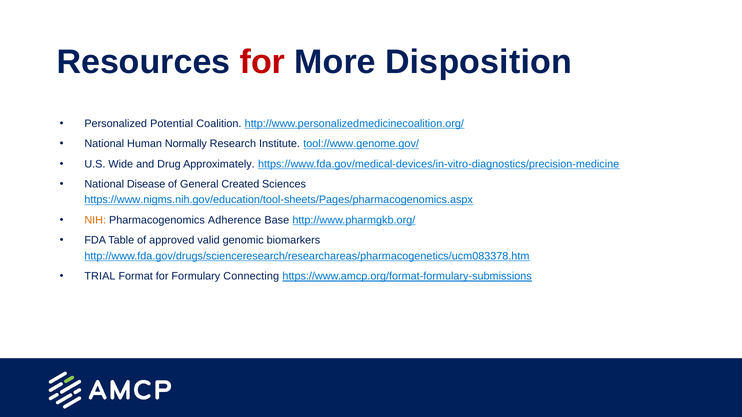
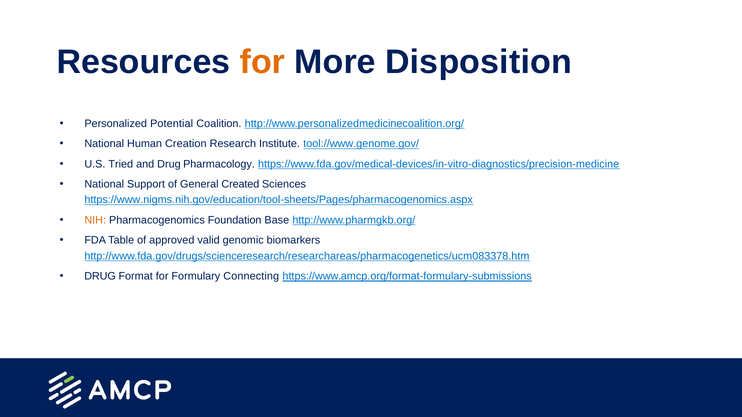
for colour: red -> orange (262, 62)
Normally: Normally -> Creation (186, 144)
Wide: Wide -> Tried (121, 164)
Approximately: Approximately -> Pharmacology (219, 164)
Disease: Disease -> Support (146, 184)
Adherence: Adherence -> Foundation (235, 220)
TRIAL: TRIAL -> DRUG (100, 276)
